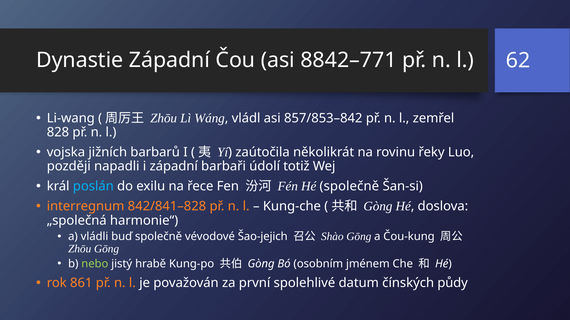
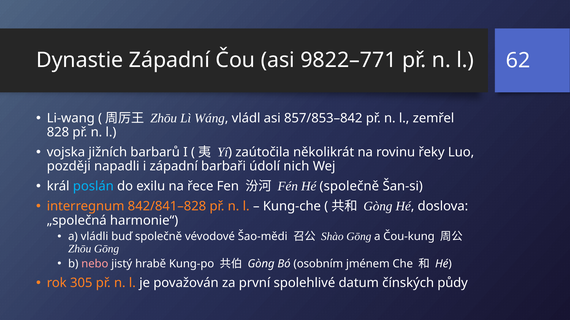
8842–771: 8842–771 -> 9822–771 (349, 60)
totiž: totiž -> nich (296, 167)
Šao-jejich: Šao-jejich -> Šao-mědi (263, 237)
nebo colour: light green -> pink (95, 264)
861: 861 -> 305 (81, 283)
